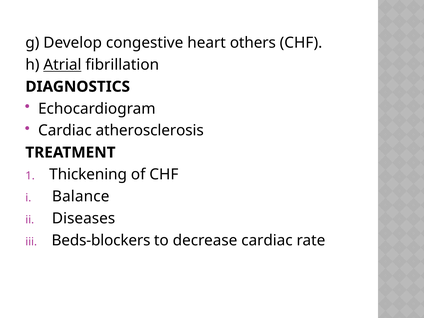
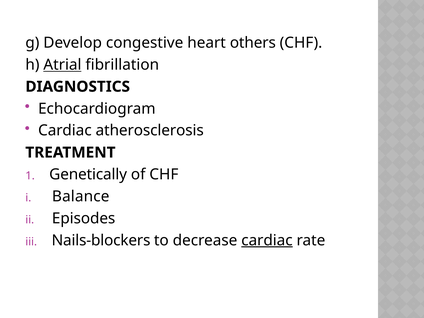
Thickening: Thickening -> Genetically (88, 174)
Diseases: Diseases -> Episodes (84, 218)
Beds-blockers: Beds-blockers -> Nails-blockers (101, 240)
cardiac underline: none -> present (267, 240)
